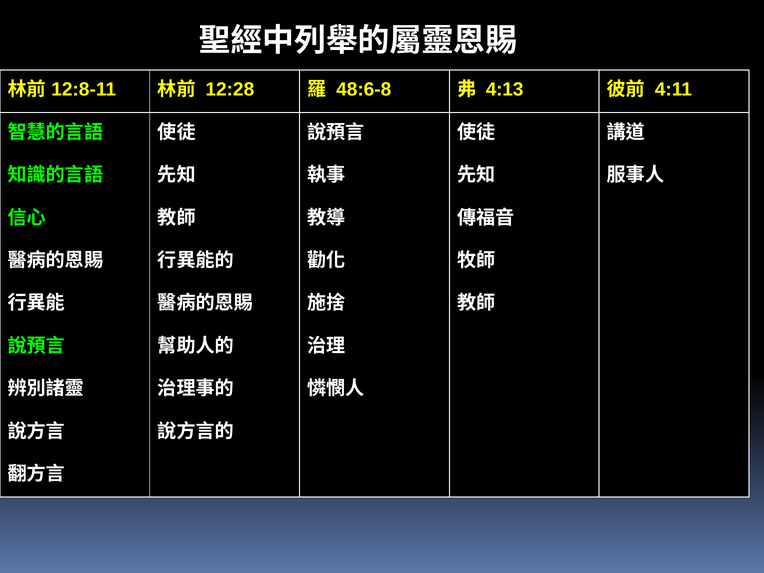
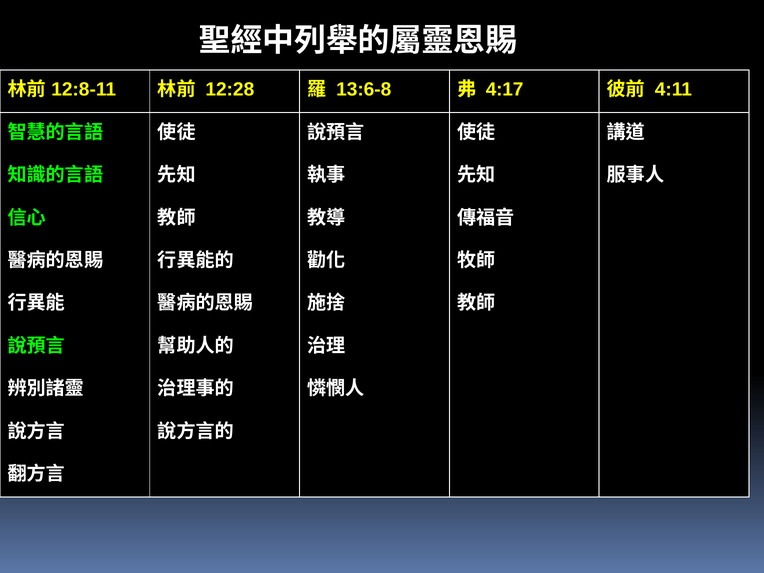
48:6-8: 48:6-8 -> 13:6-8 (364, 90)
4:13: 4:13 -> 4:17 (505, 90)
